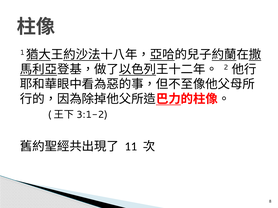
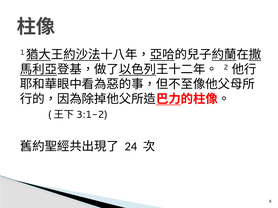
11: 11 -> 24 (131, 147)
